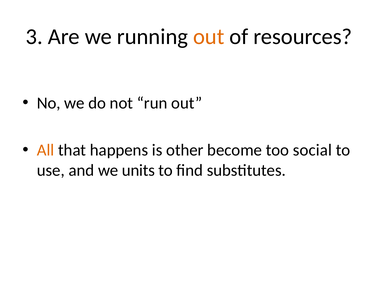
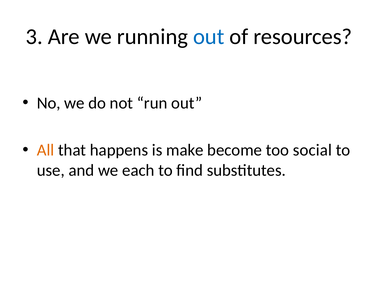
out colour: orange -> blue (209, 37)
other: other -> make (185, 150)
units: units -> each (138, 170)
